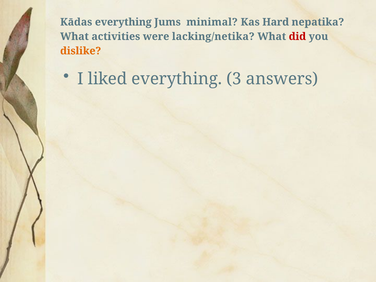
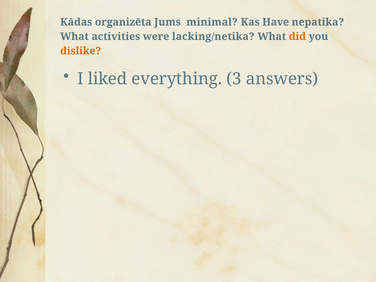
Kādas everything: everything -> organizēta (123, 22)
Hard: Hard -> Have (276, 22)
did colour: red -> orange (297, 36)
